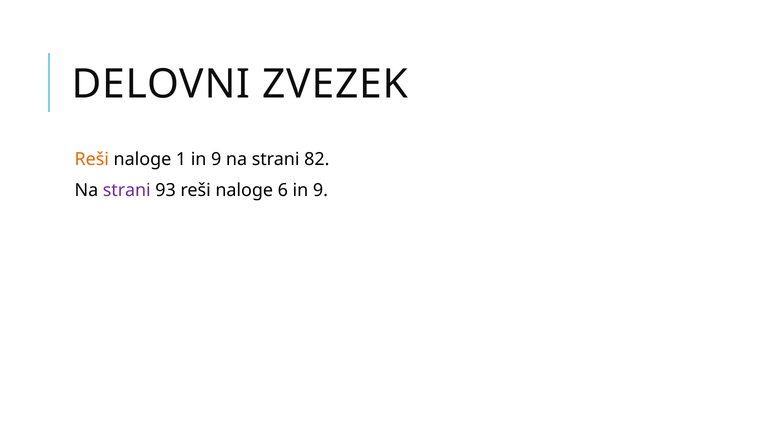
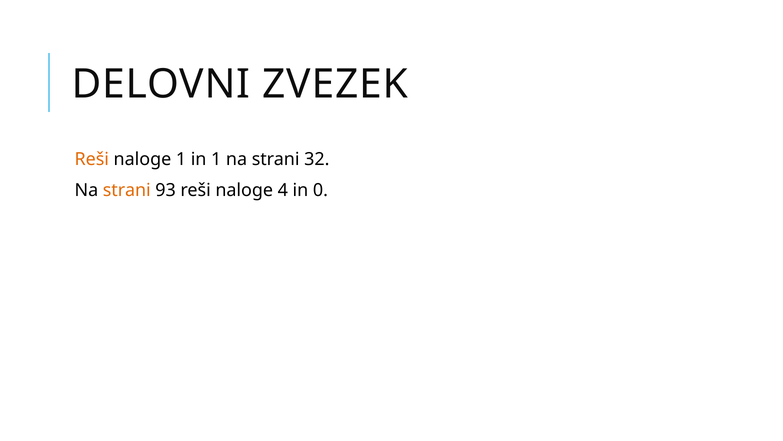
1 in 9: 9 -> 1 (216, 159)
82: 82 -> 32 (317, 159)
strani colour: purple -> orange (127, 190)
6: 6 -> 4 (283, 190)
9: 9 -> 0 (320, 190)
